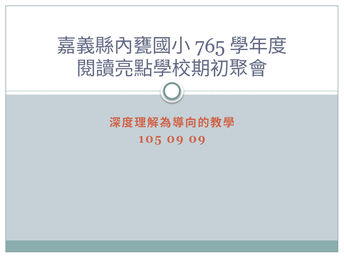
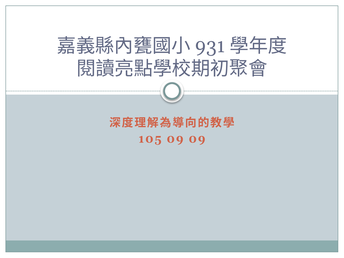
765: 765 -> 931 (210, 46)
